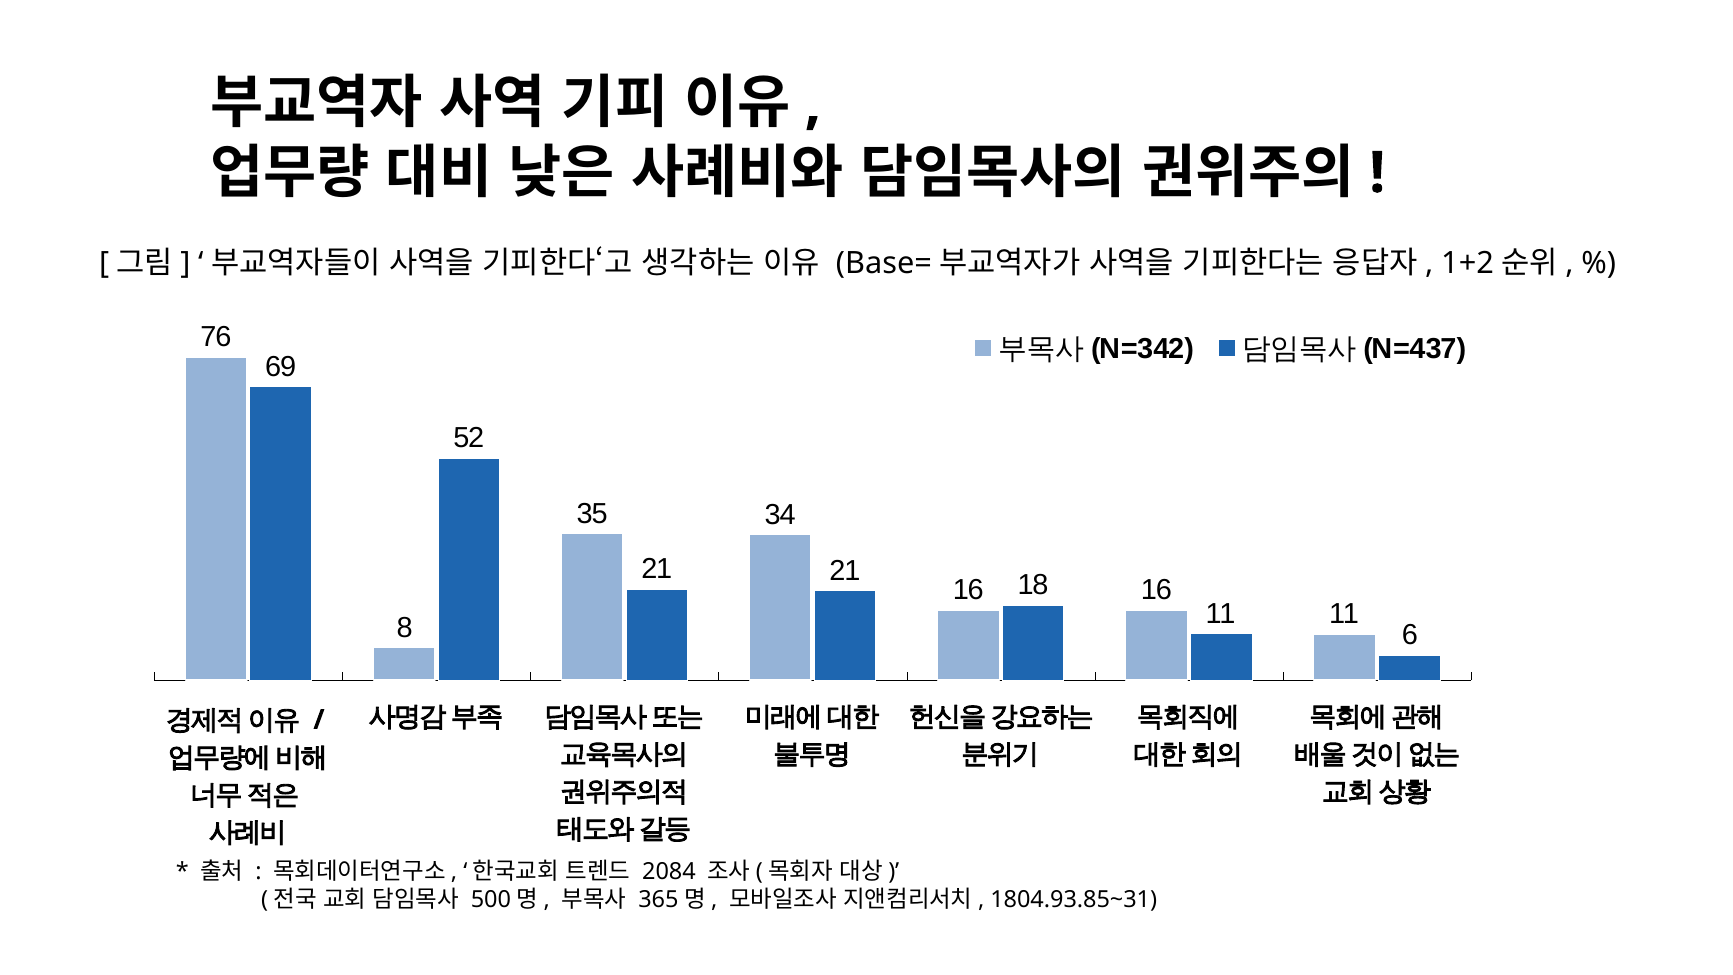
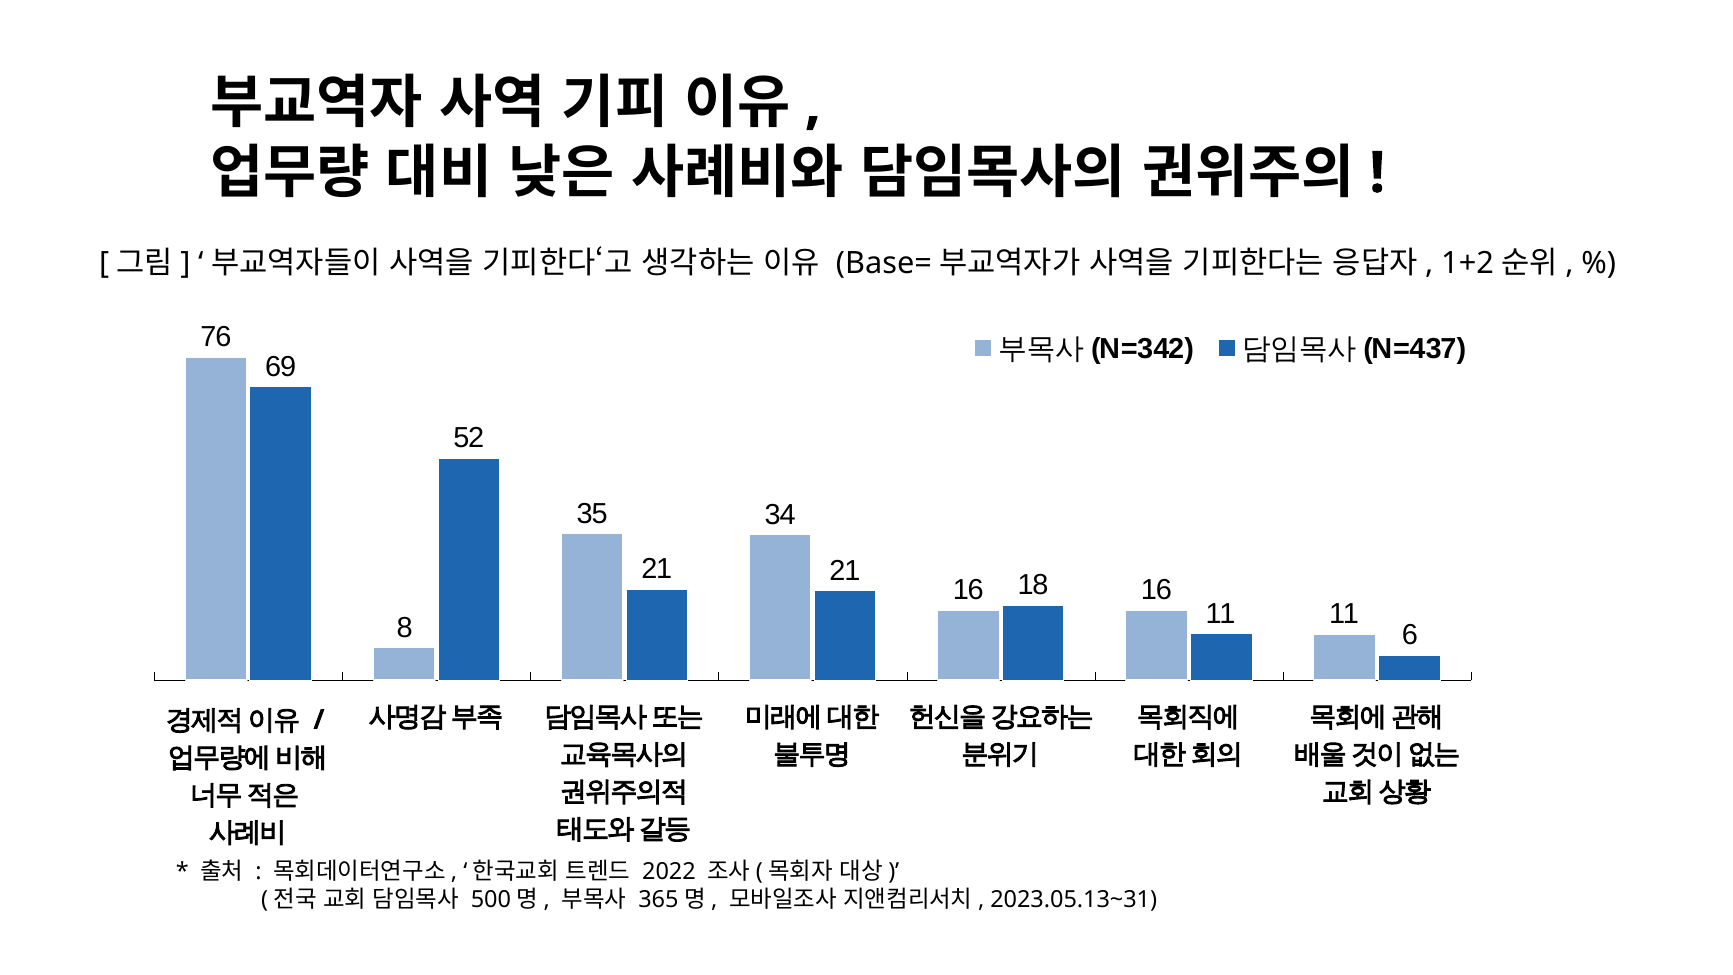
2084: 2084 -> 2022 (669, 872)
1804.93.85~31: 1804.93.85~31 -> 2023.05.13~31 (1074, 900)
